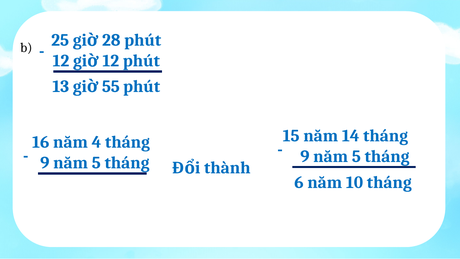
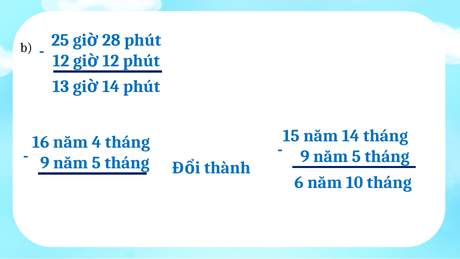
55: 55 -> 14 (111, 86)
